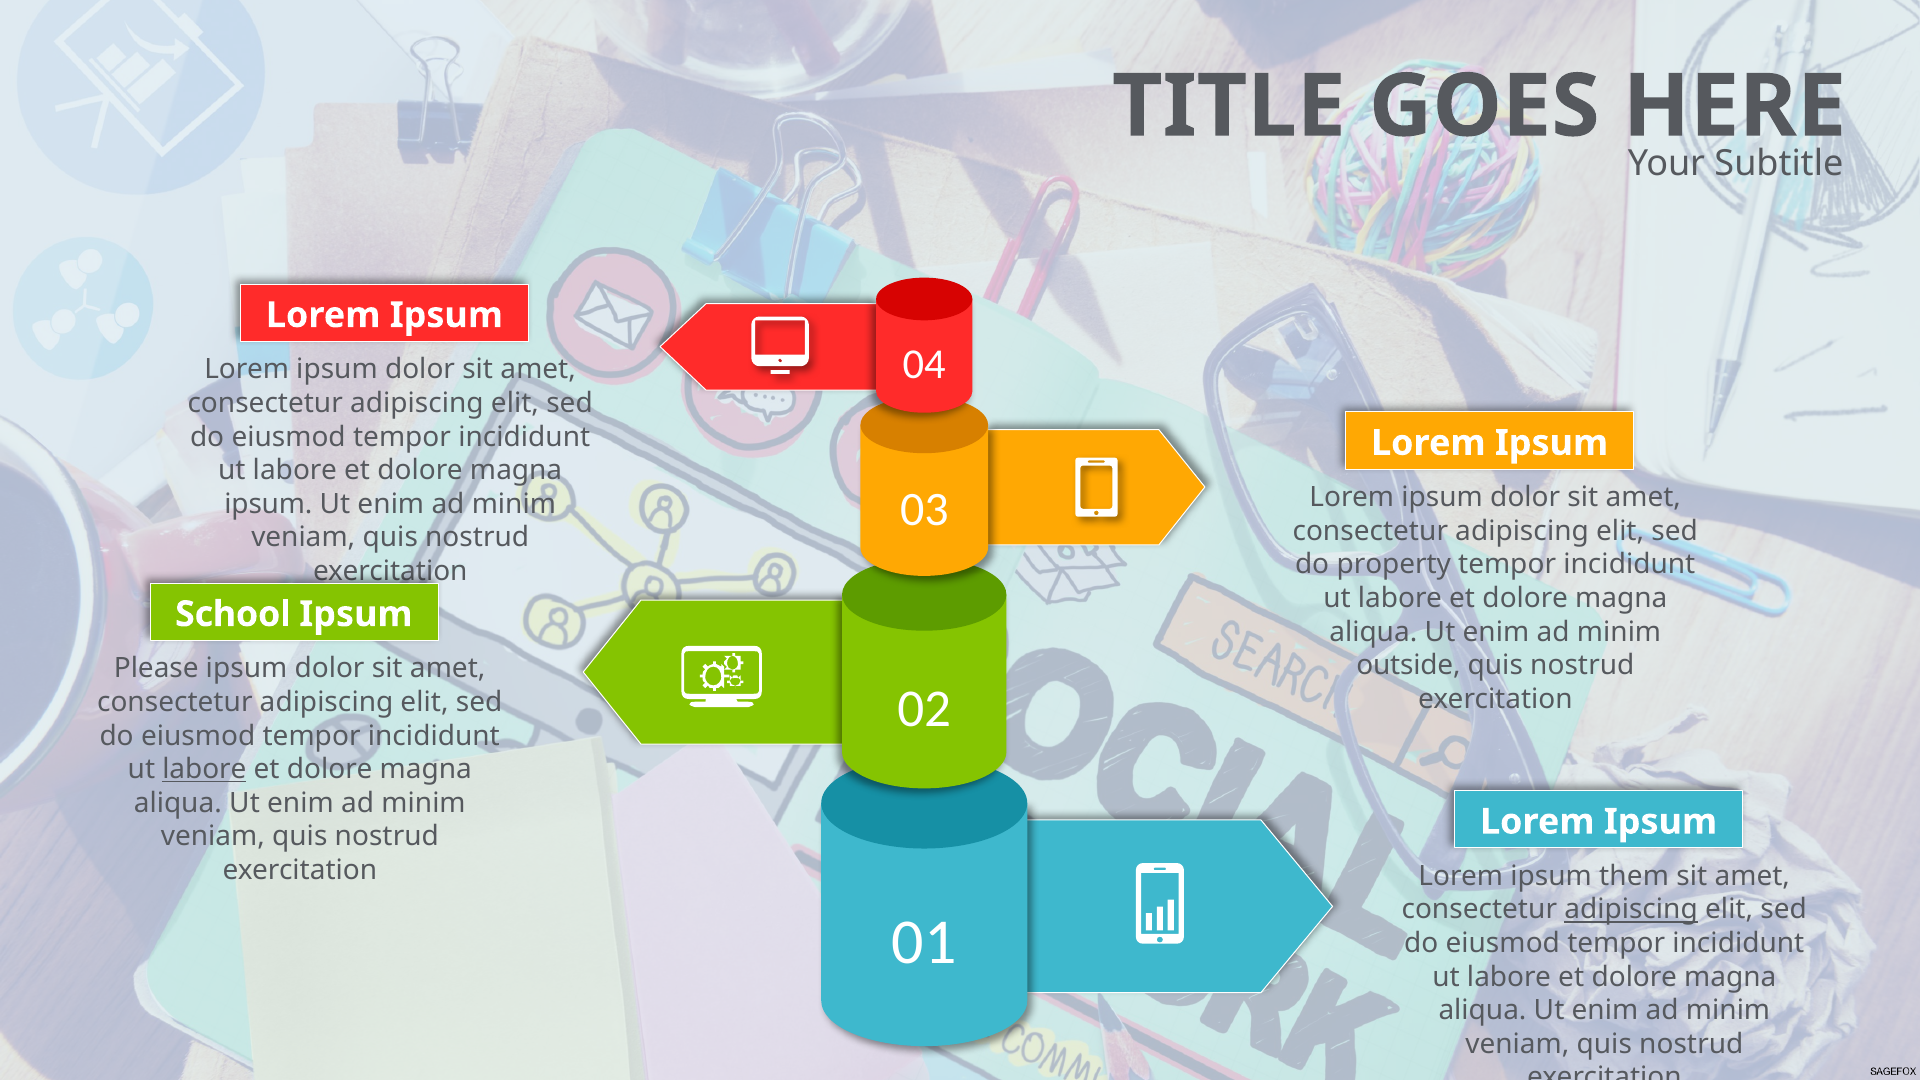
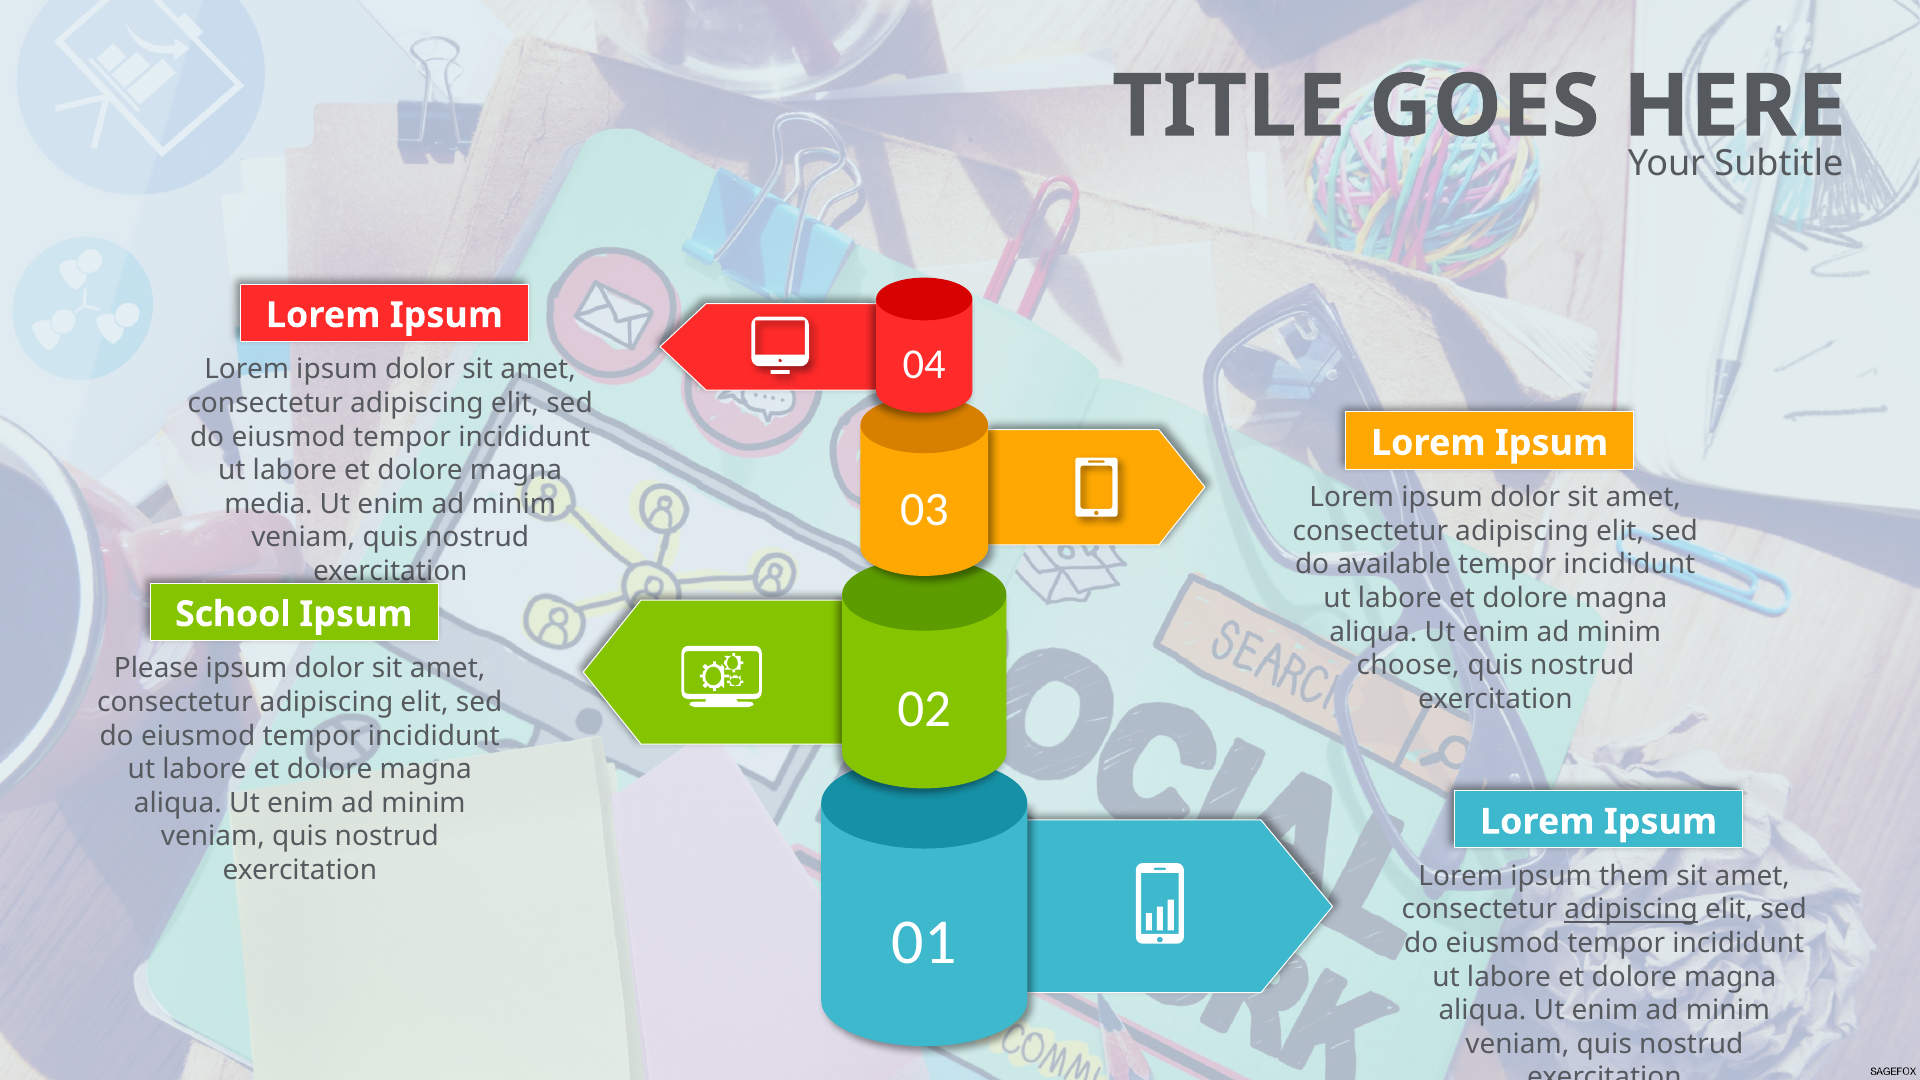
ipsum: ipsum -> media (268, 504)
property: property -> available (1394, 565)
outside: outside -> choose (1408, 665)
labore underline: present -> none (204, 769)
